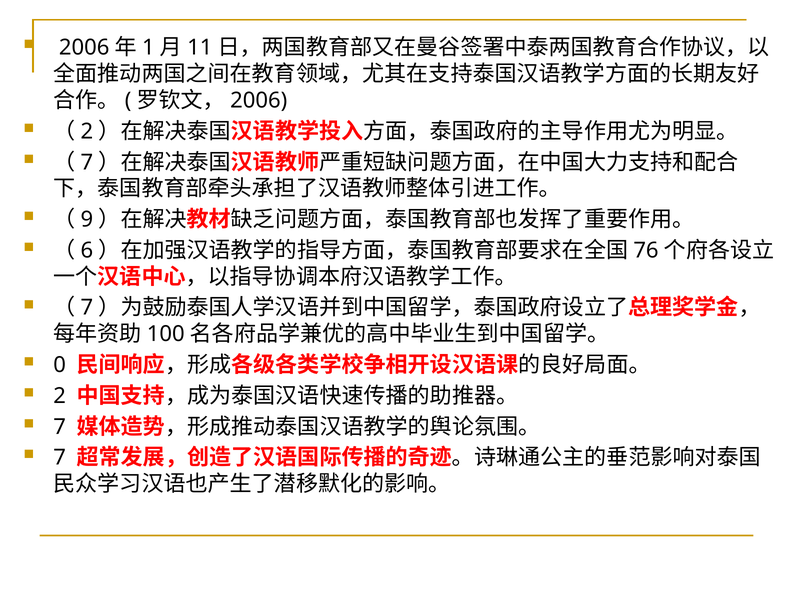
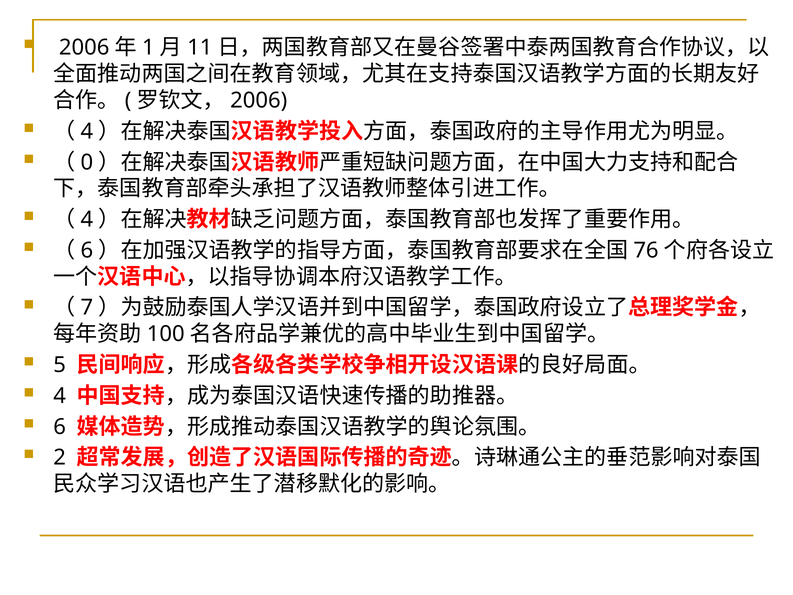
2: 2 -> 4 (87, 131)
7: 7 -> 0 (87, 162)
9: 9 -> 4 (87, 219)
0: 0 -> 5 (60, 365)
2: 2 -> 4 (60, 396)
7: 7 -> 6 (60, 427)
7: 7 -> 2 (60, 457)
